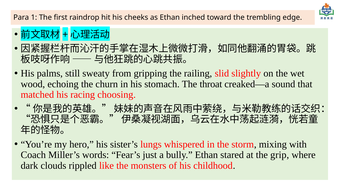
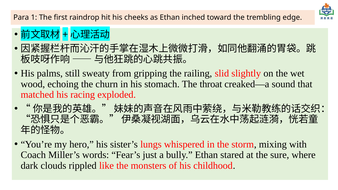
choosing: choosing -> exploded (117, 95)
grip: grip -> sure (280, 155)
